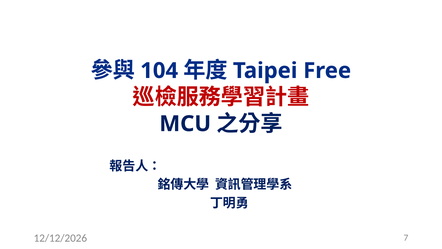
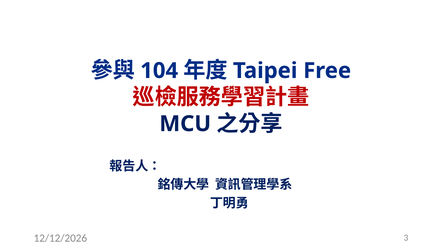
7: 7 -> 3 (406, 238)
